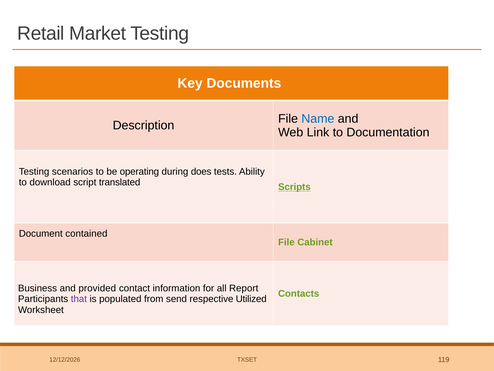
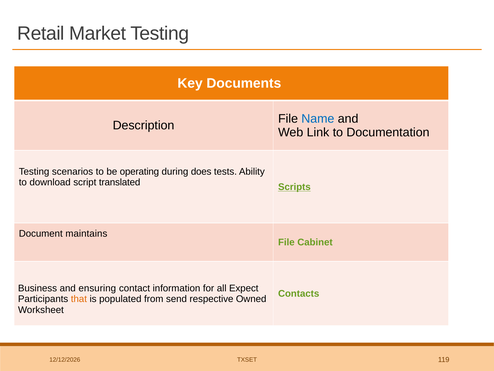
contained: contained -> maintains (86, 233)
provided: provided -> ensuring (97, 288)
Report: Report -> Expect (244, 288)
that colour: purple -> orange (79, 299)
Utilized: Utilized -> Owned (251, 299)
